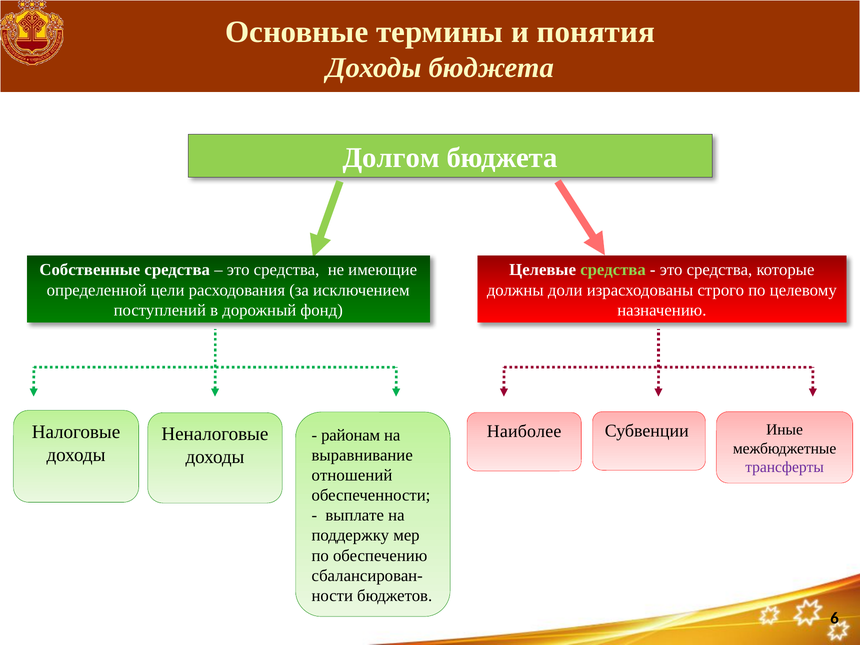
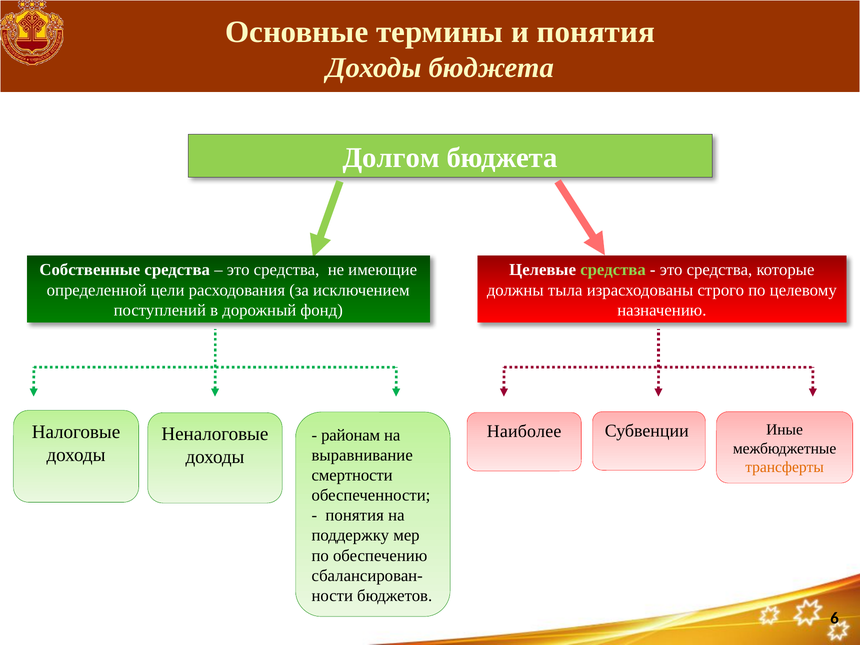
доли: доли -> тыла (565, 290)
трансферты colour: purple -> orange (785, 467)
отношений: отношений -> смертности (352, 475)
выплате: выплате -> понятия (355, 515)
